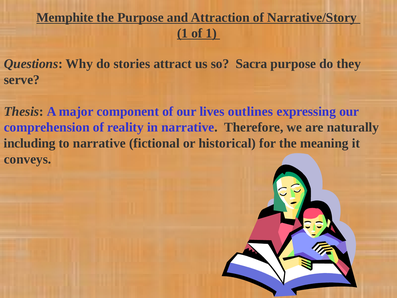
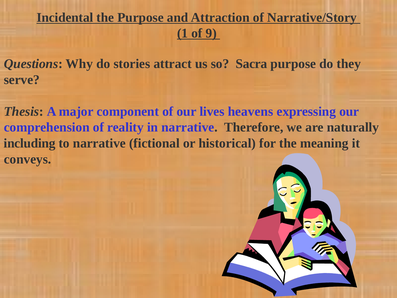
Memphite: Memphite -> Incidental (65, 17)
of 1: 1 -> 9 (211, 33)
outlines: outlines -> heavens (251, 111)
